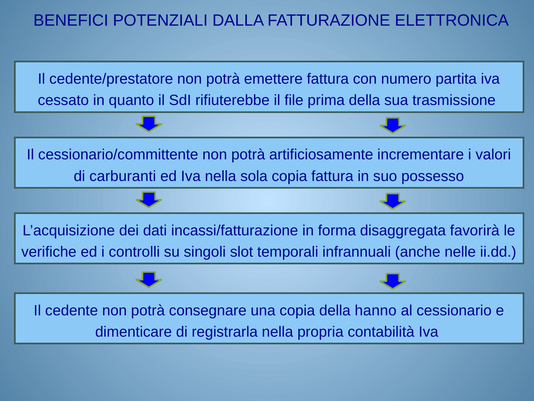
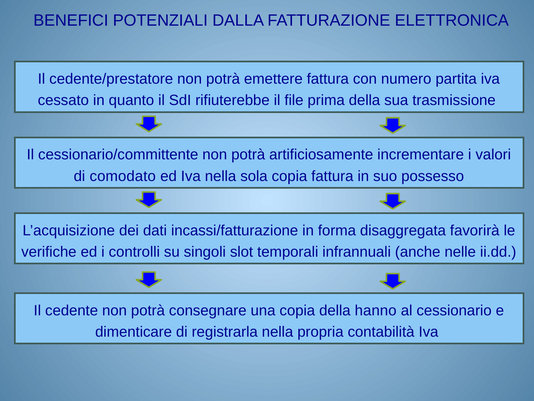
carburanti: carburanti -> comodato (123, 176)
